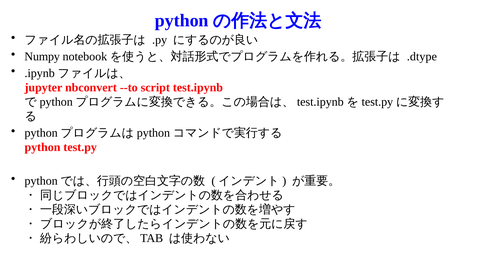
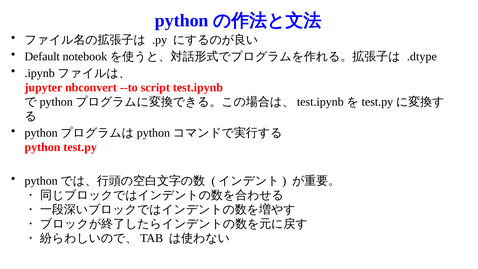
Numpy: Numpy -> Default (42, 57)
